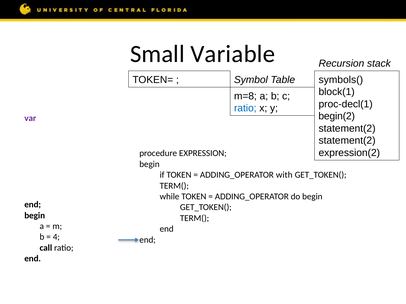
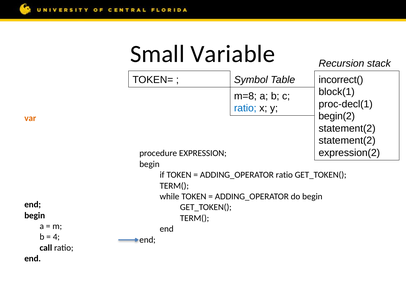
symbols(: symbols( -> incorrect( (341, 80)
var colour: purple -> orange (30, 118)
ADDING_OPERATOR with: with -> ratio (284, 175)
